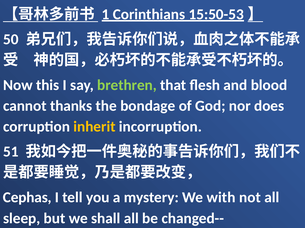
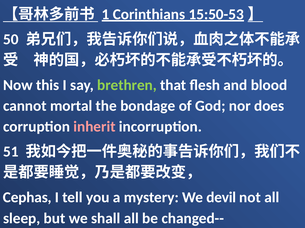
thanks: thanks -> mortal (71, 106)
inherit colour: yellow -> pink (94, 127)
with: with -> devil (221, 198)
